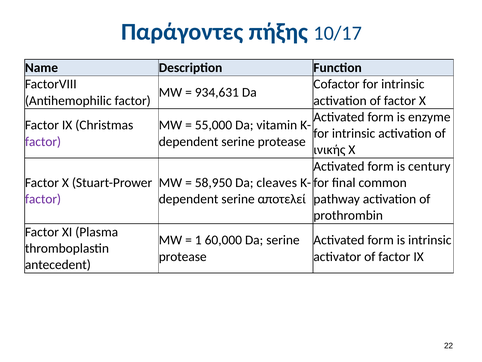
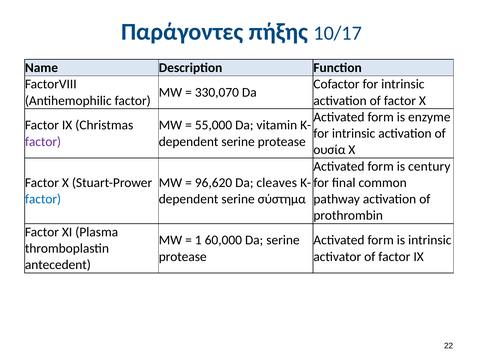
934,631: 934,631 -> 330,070 (217, 92)
ινικής: ινικής -> ουσία (329, 150)
58,950: 58,950 -> 96,620 (214, 182)
factor colour: purple -> blue (43, 199)
αποτελεί: αποτελεί -> σύστημα (282, 199)
